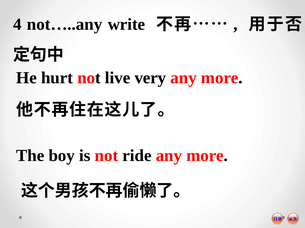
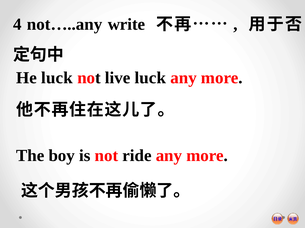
He hurt: hurt -> luck (57, 78)
live very: very -> luck (150, 78)
